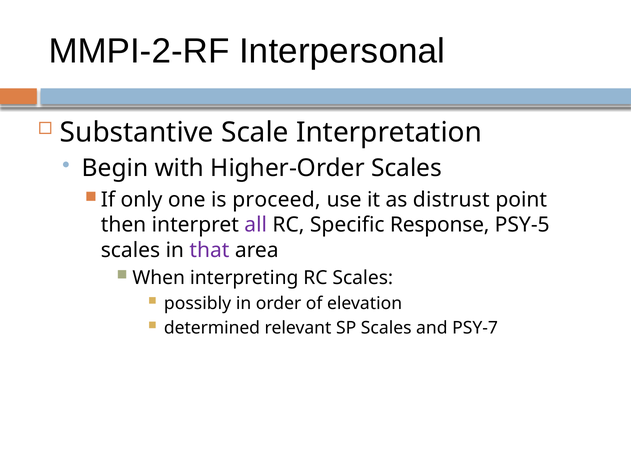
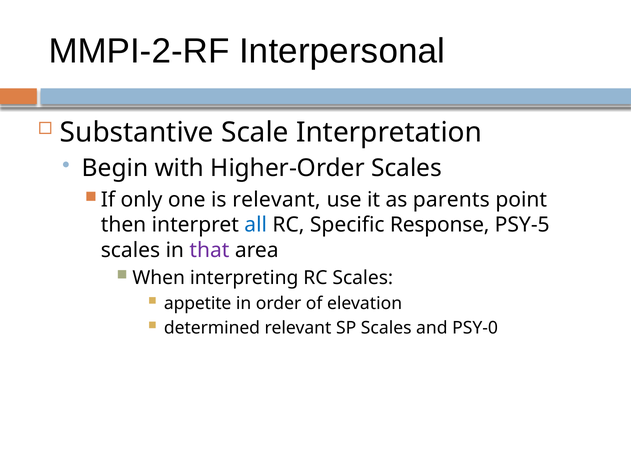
is proceed: proceed -> relevant (276, 200)
distrust: distrust -> parents (451, 200)
all colour: purple -> blue (256, 225)
possibly: possibly -> appetite (198, 303)
PSY-7: PSY-7 -> PSY-0 (475, 328)
